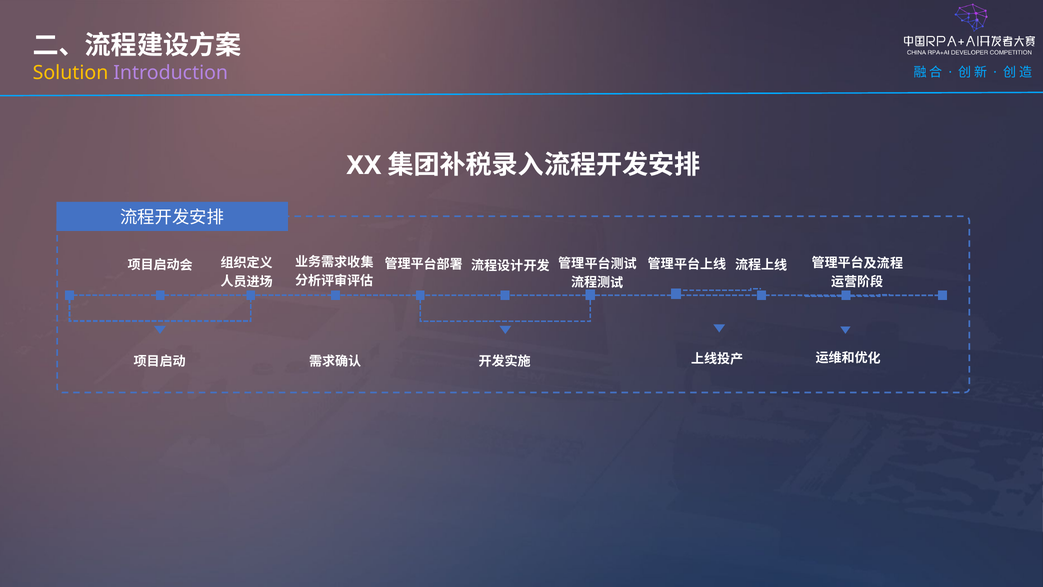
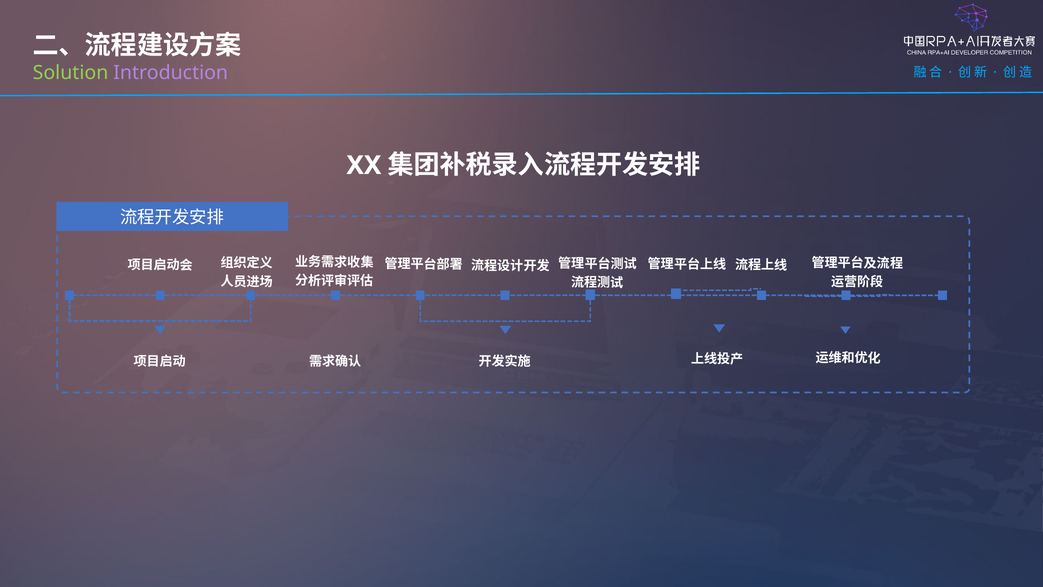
Solution colour: yellow -> light green (71, 73)
